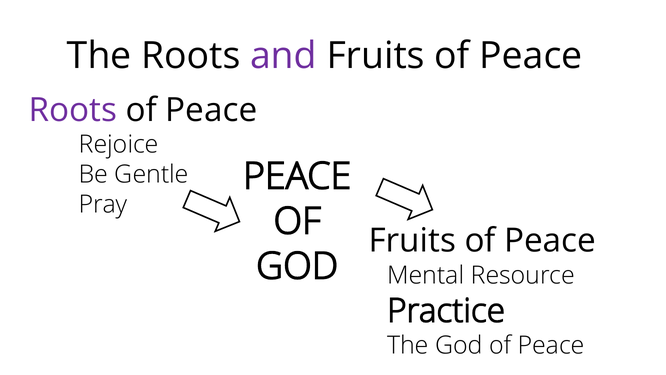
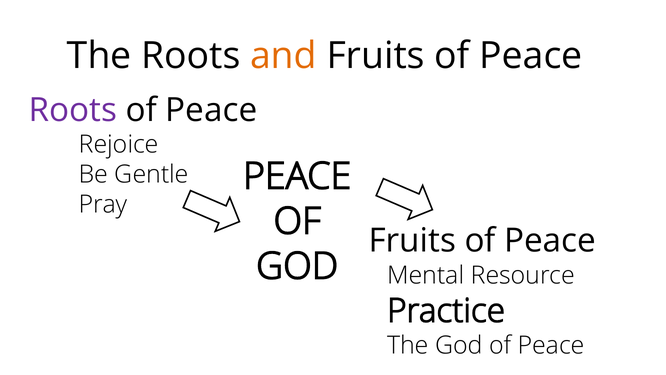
and colour: purple -> orange (284, 56)
